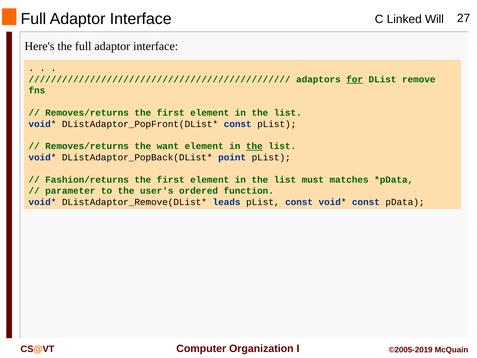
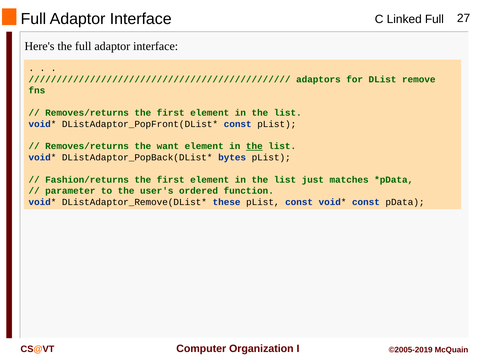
Will: Will -> Full (434, 19)
for underline: present -> none (355, 79)
point: point -> bytes (232, 157)
must: must -> just (313, 180)
leads: leads -> these (227, 202)
